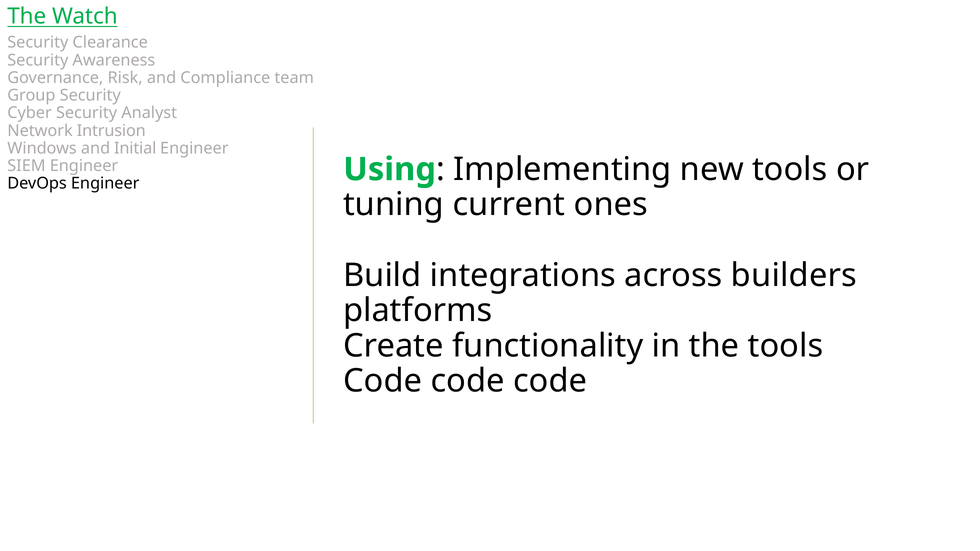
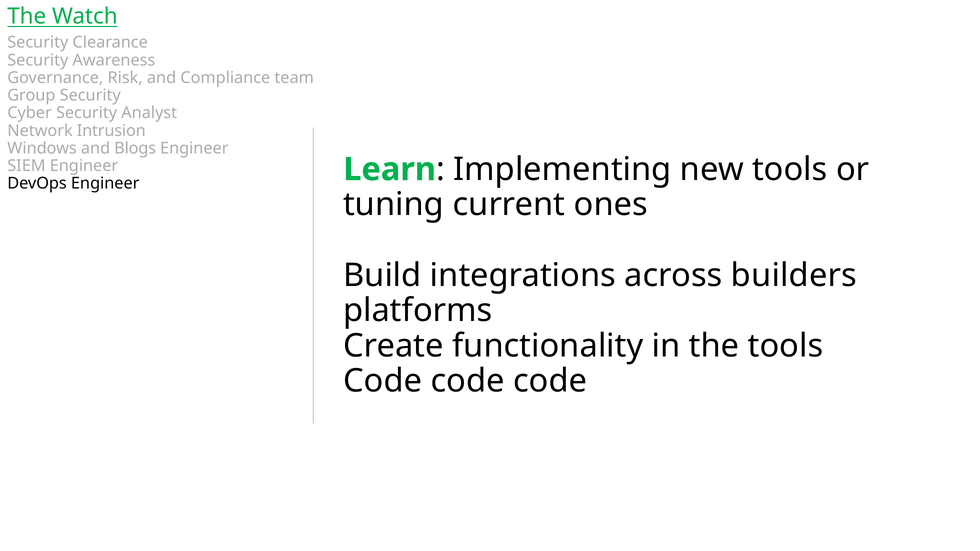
Initial: Initial -> Blogs (135, 148)
Using: Using -> Learn (390, 169)
